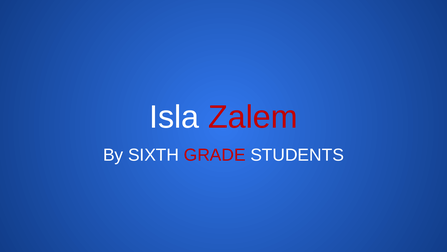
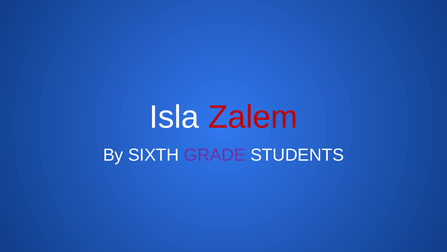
GRADE colour: red -> purple (215, 155)
